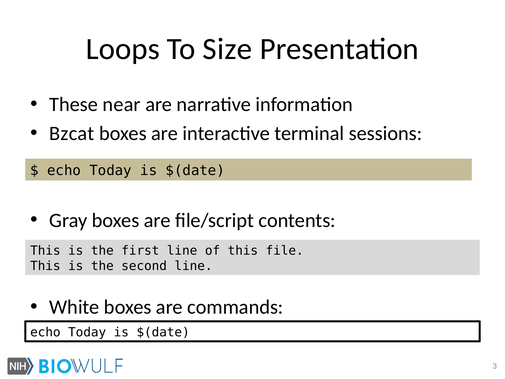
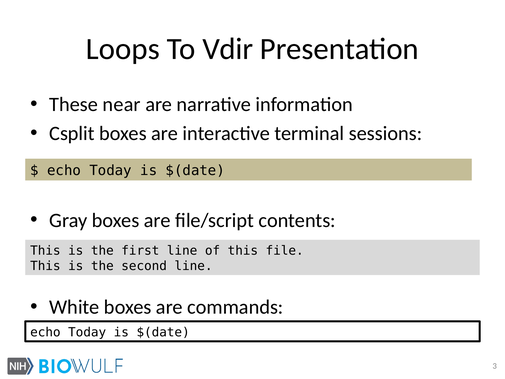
Size: Size -> Vdir (228, 49)
Bzcat: Bzcat -> Csplit (72, 133)
